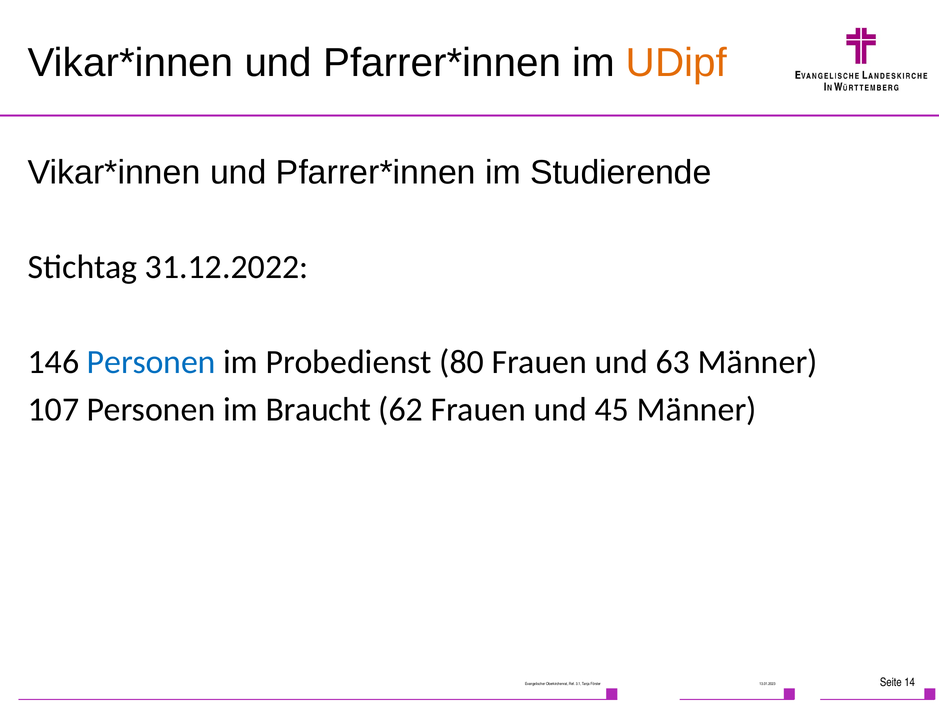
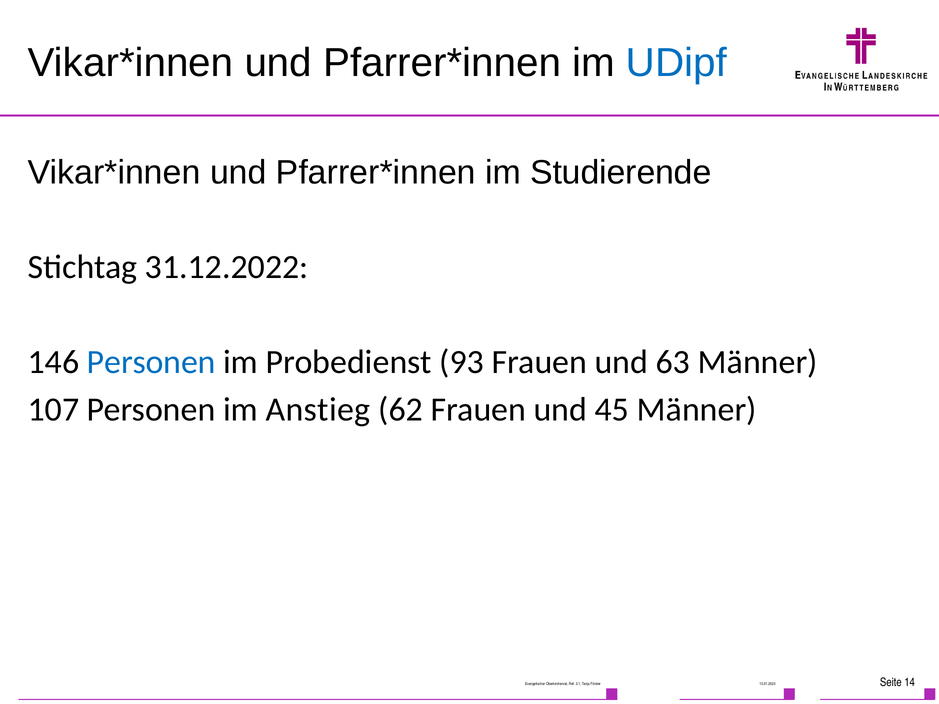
UDipf colour: orange -> blue (676, 63)
80: 80 -> 93 (462, 362)
Braucht: Braucht -> Anstieg (318, 410)
